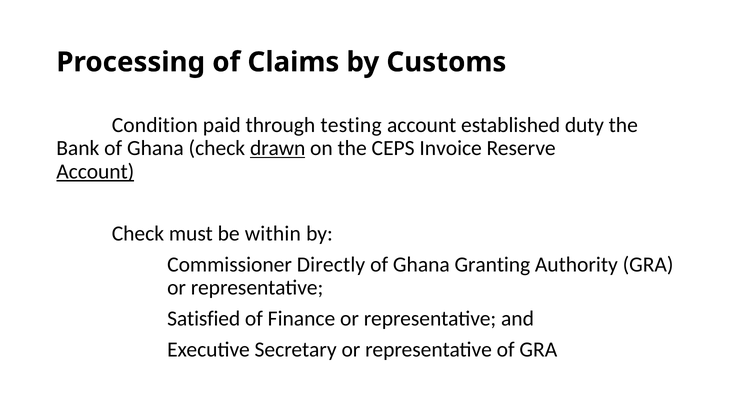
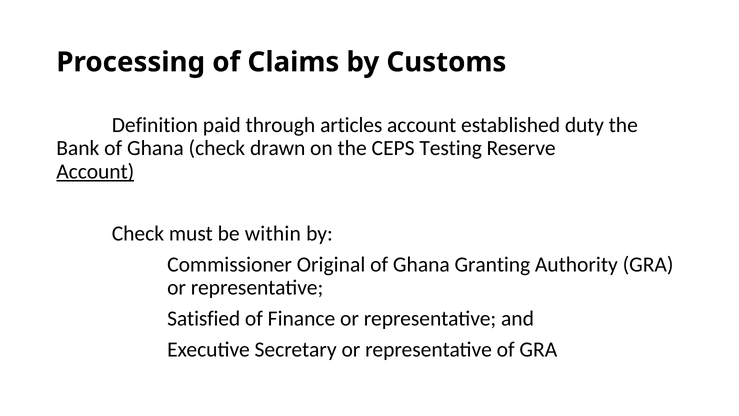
Condition: Condition -> Definition (155, 125)
testing: testing -> articles (351, 125)
drawn underline: present -> none (278, 148)
Invoice: Invoice -> Testing (451, 148)
Directly: Directly -> Original (331, 264)
